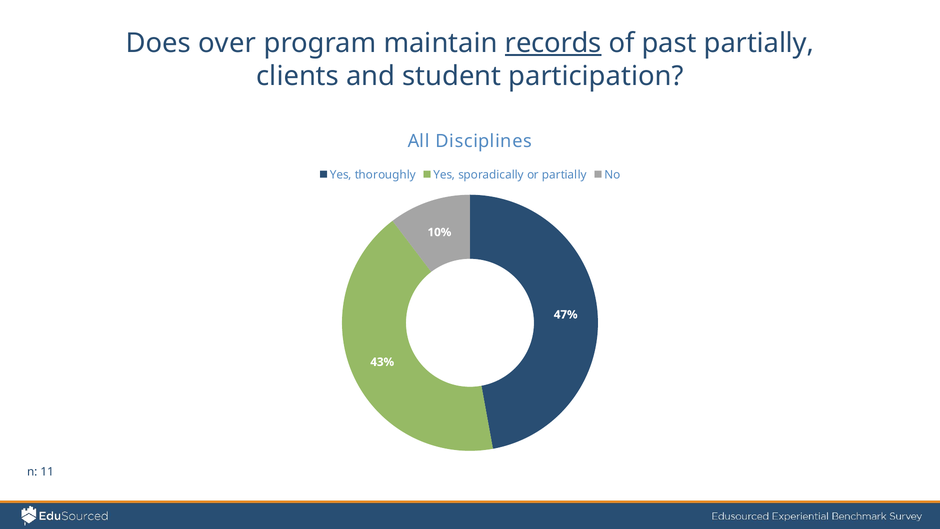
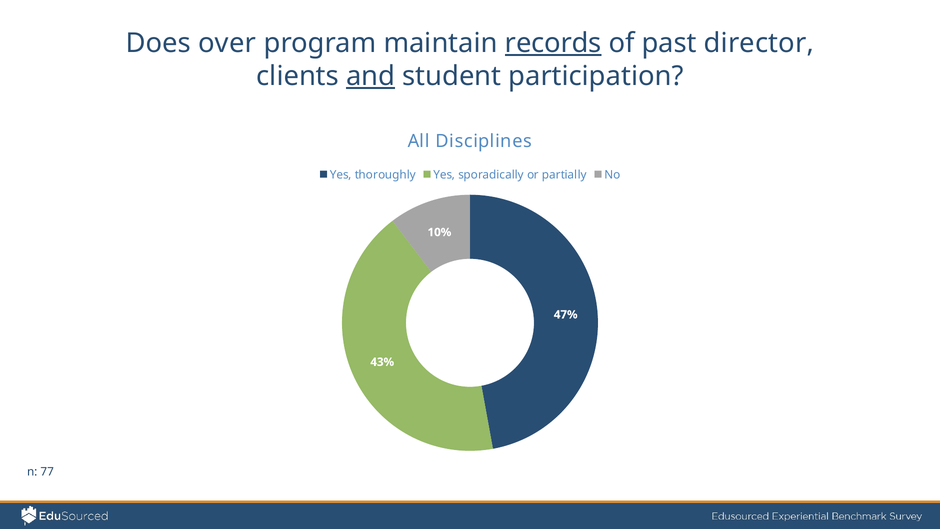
past partially: partially -> director (759, 43)
and underline: none -> present (371, 76)
11: 11 -> 77 (47, 472)
